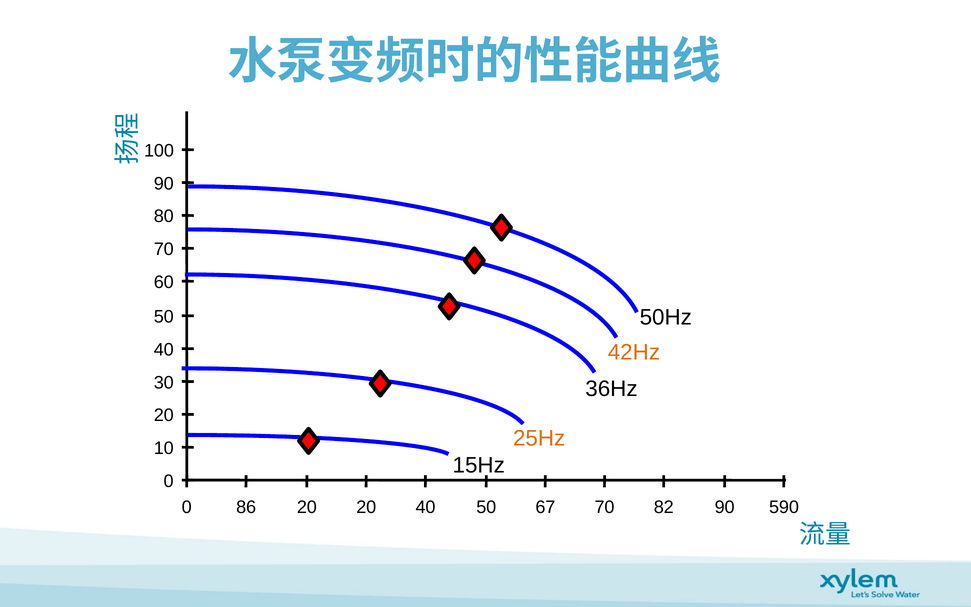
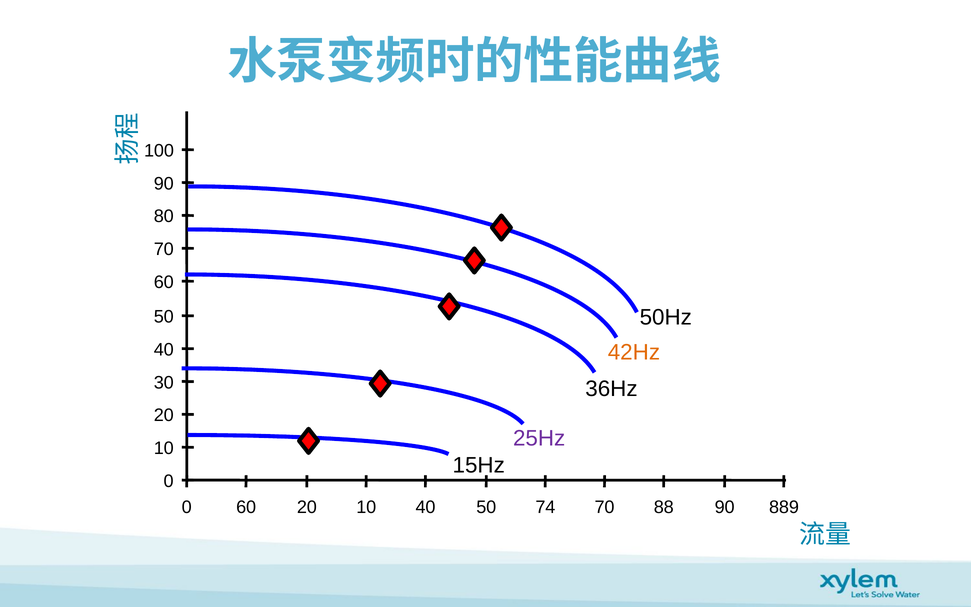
25Hz colour: orange -> purple (539, 439)
0 86: 86 -> 60 (246, 507)
20 20: 20 -> 10 (366, 507)
67: 67 -> 74 (545, 507)
82: 82 -> 88 (664, 507)
590: 590 -> 889 (784, 507)
